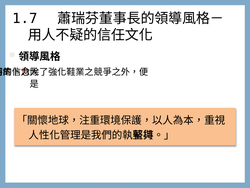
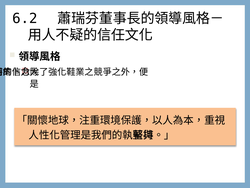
1.7: 1.7 -> 6.2 (25, 18)
